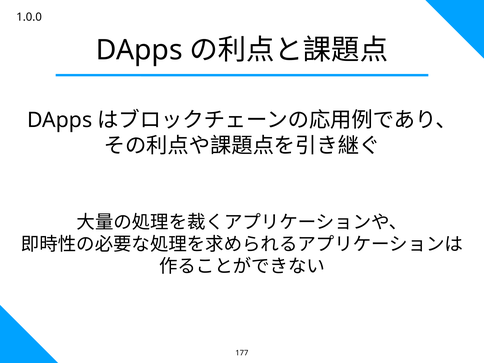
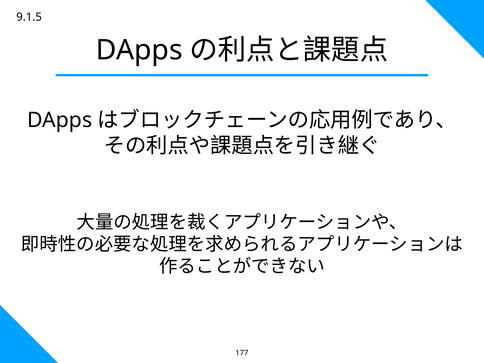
1.0.0: 1.0.0 -> 9.1.5 (29, 17)
